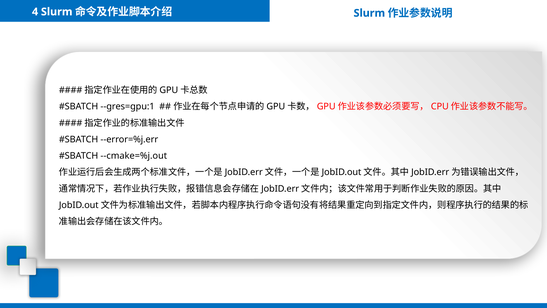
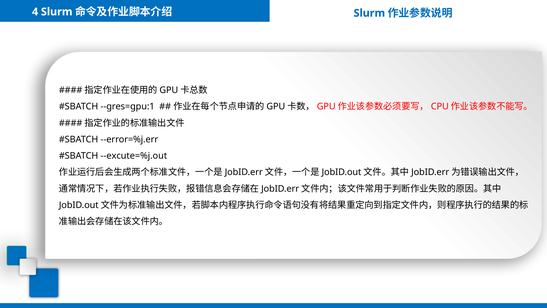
--cmake=%j.out: --cmake=%j.out -> --excute=%j.out (134, 156)
